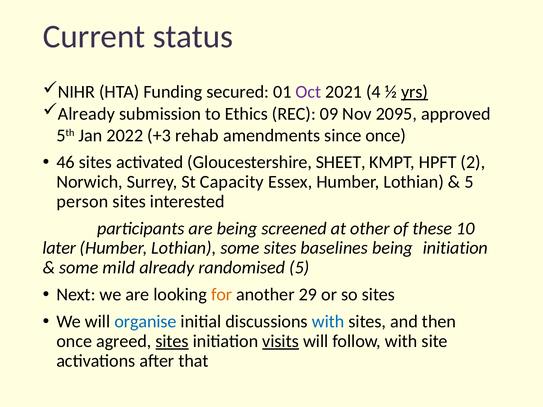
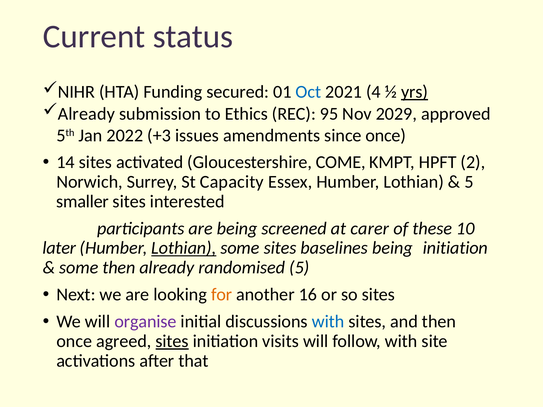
Oct colour: purple -> blue (308, 92)
09: 09 -> 95 (329, 114)
2095: 2095 -> 2029 (396, 114)
rehab: rehab -> issues (197, 136)
46: 46 -> 14 (66, 162)
SHEET: SHEET -> COME (341, 162)
person: person -> smaller (83, 202)
other: other -> carer (370, 229)
Lothian underline: none -> present (184, 248)
some mild: mild -> then (119, 268)
29: 29 -> 16 (308, 295)
organise colour: blue -> purple (146, 322)
visits underline: present -> none (281, 341)
